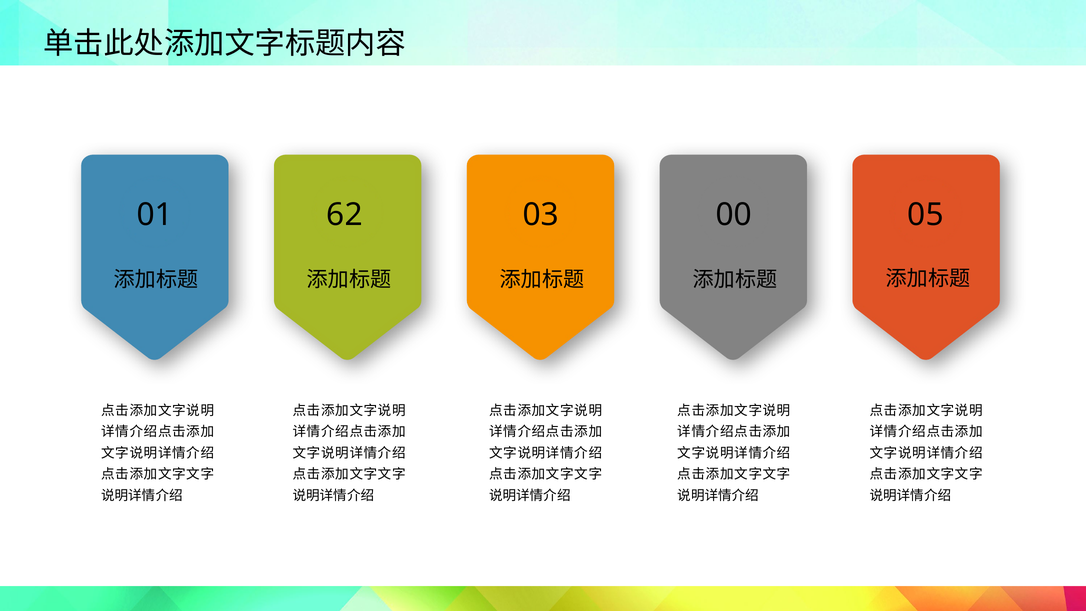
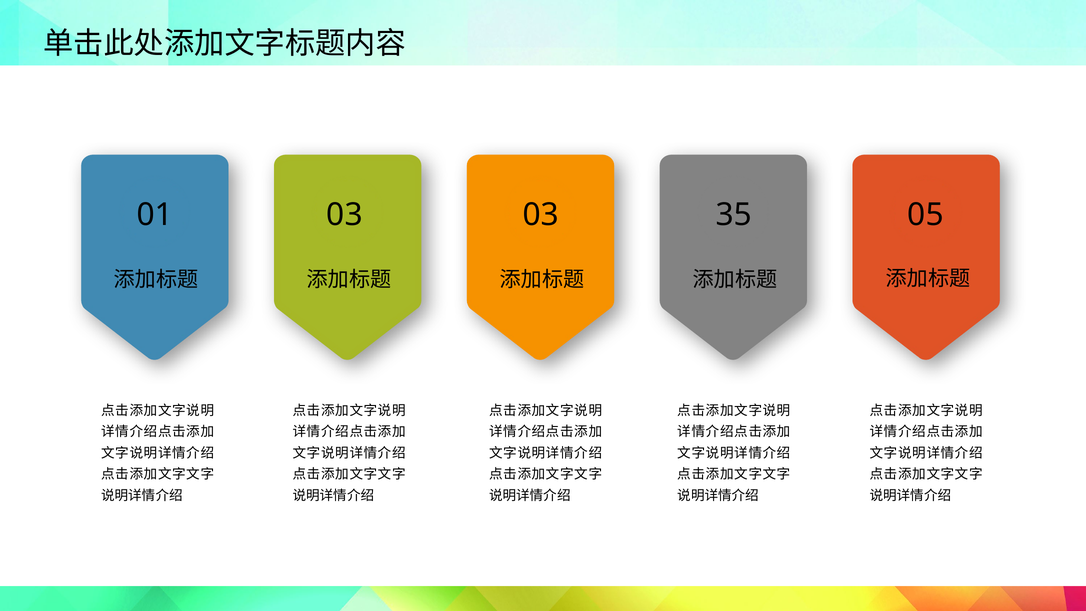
01 62: 62 -> 03 (345, 215)
00: 00 -> 35 (734, 215)
